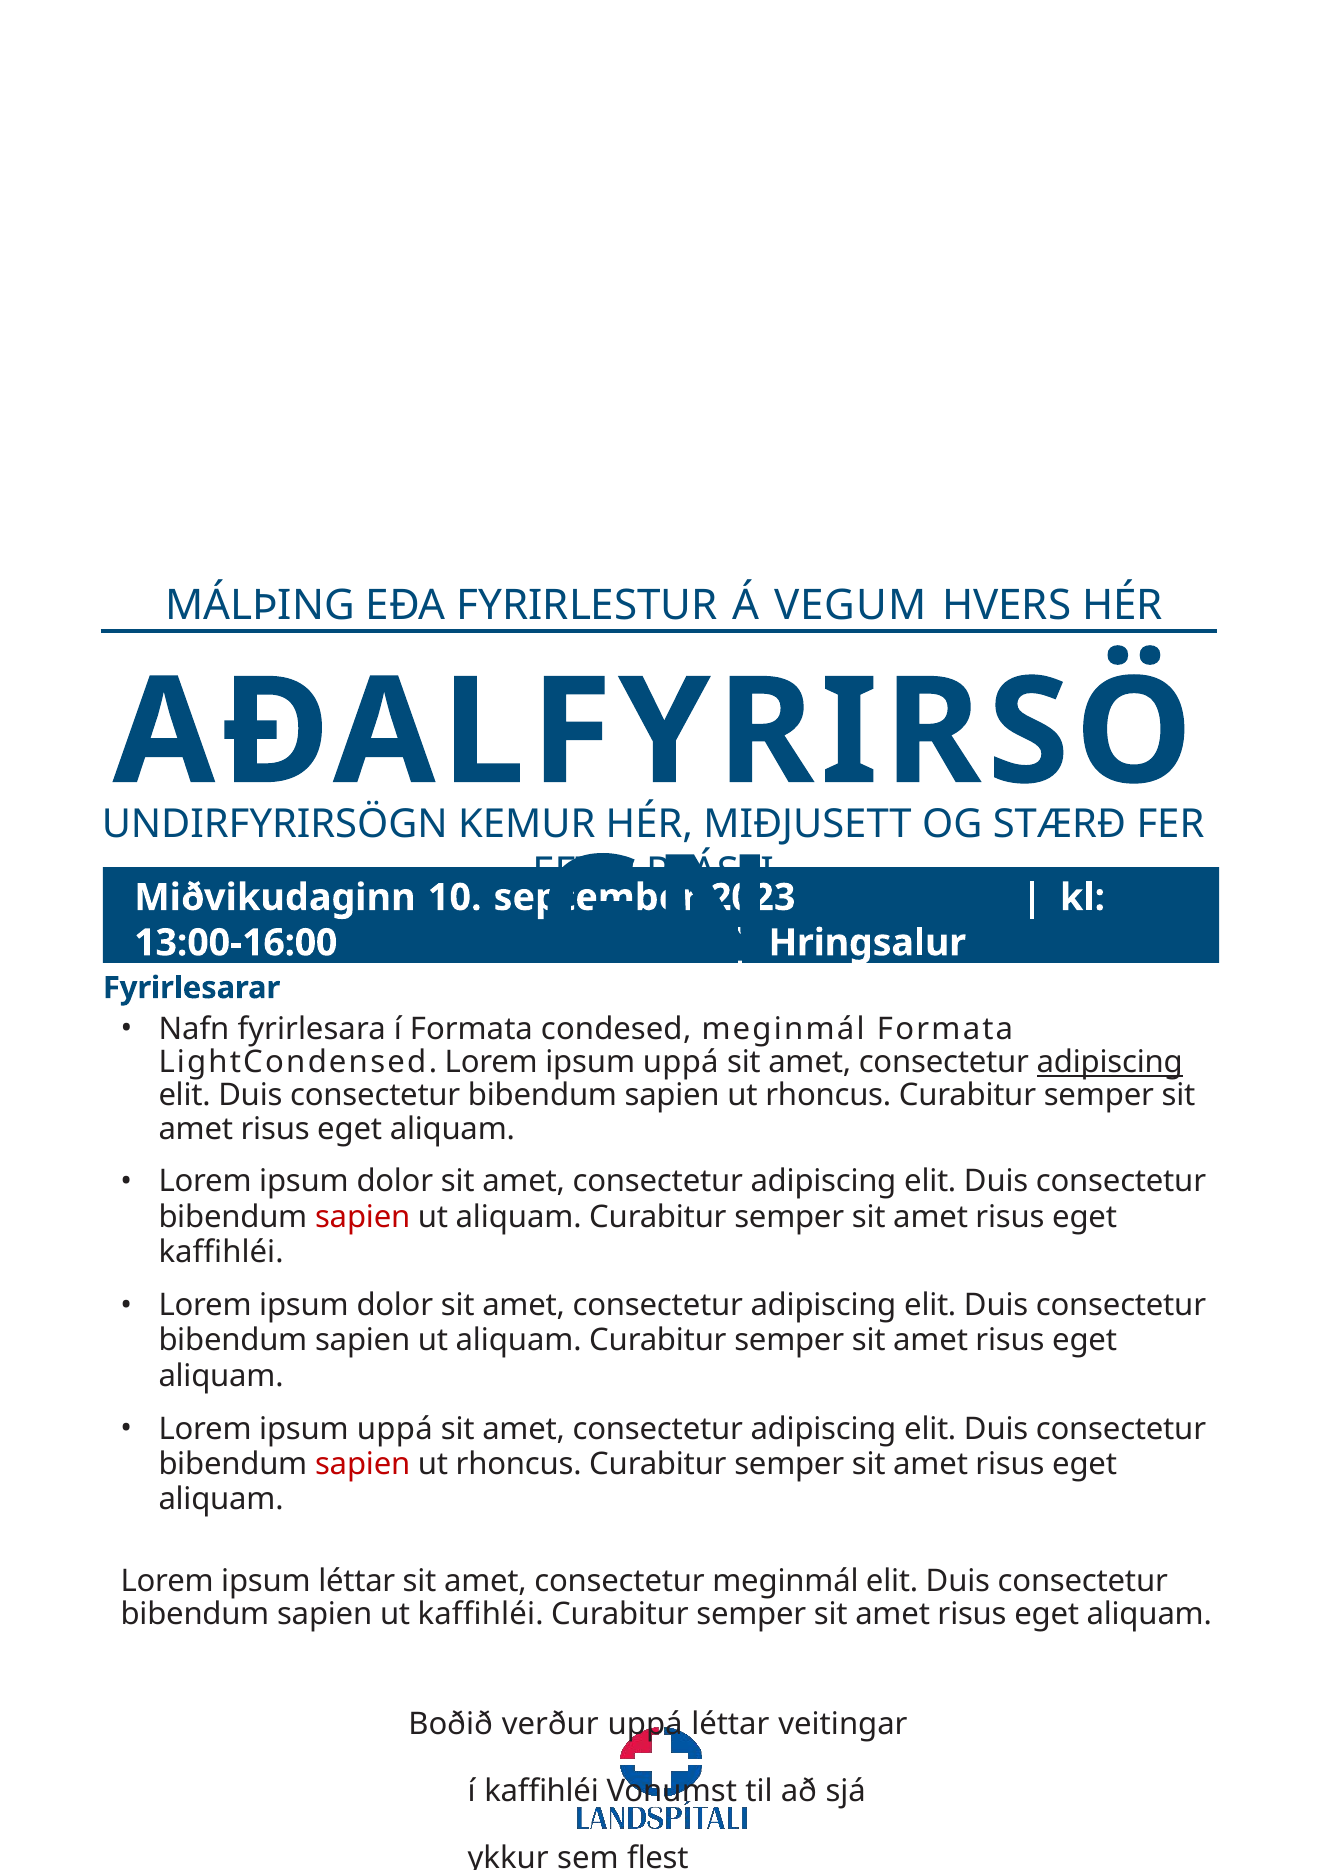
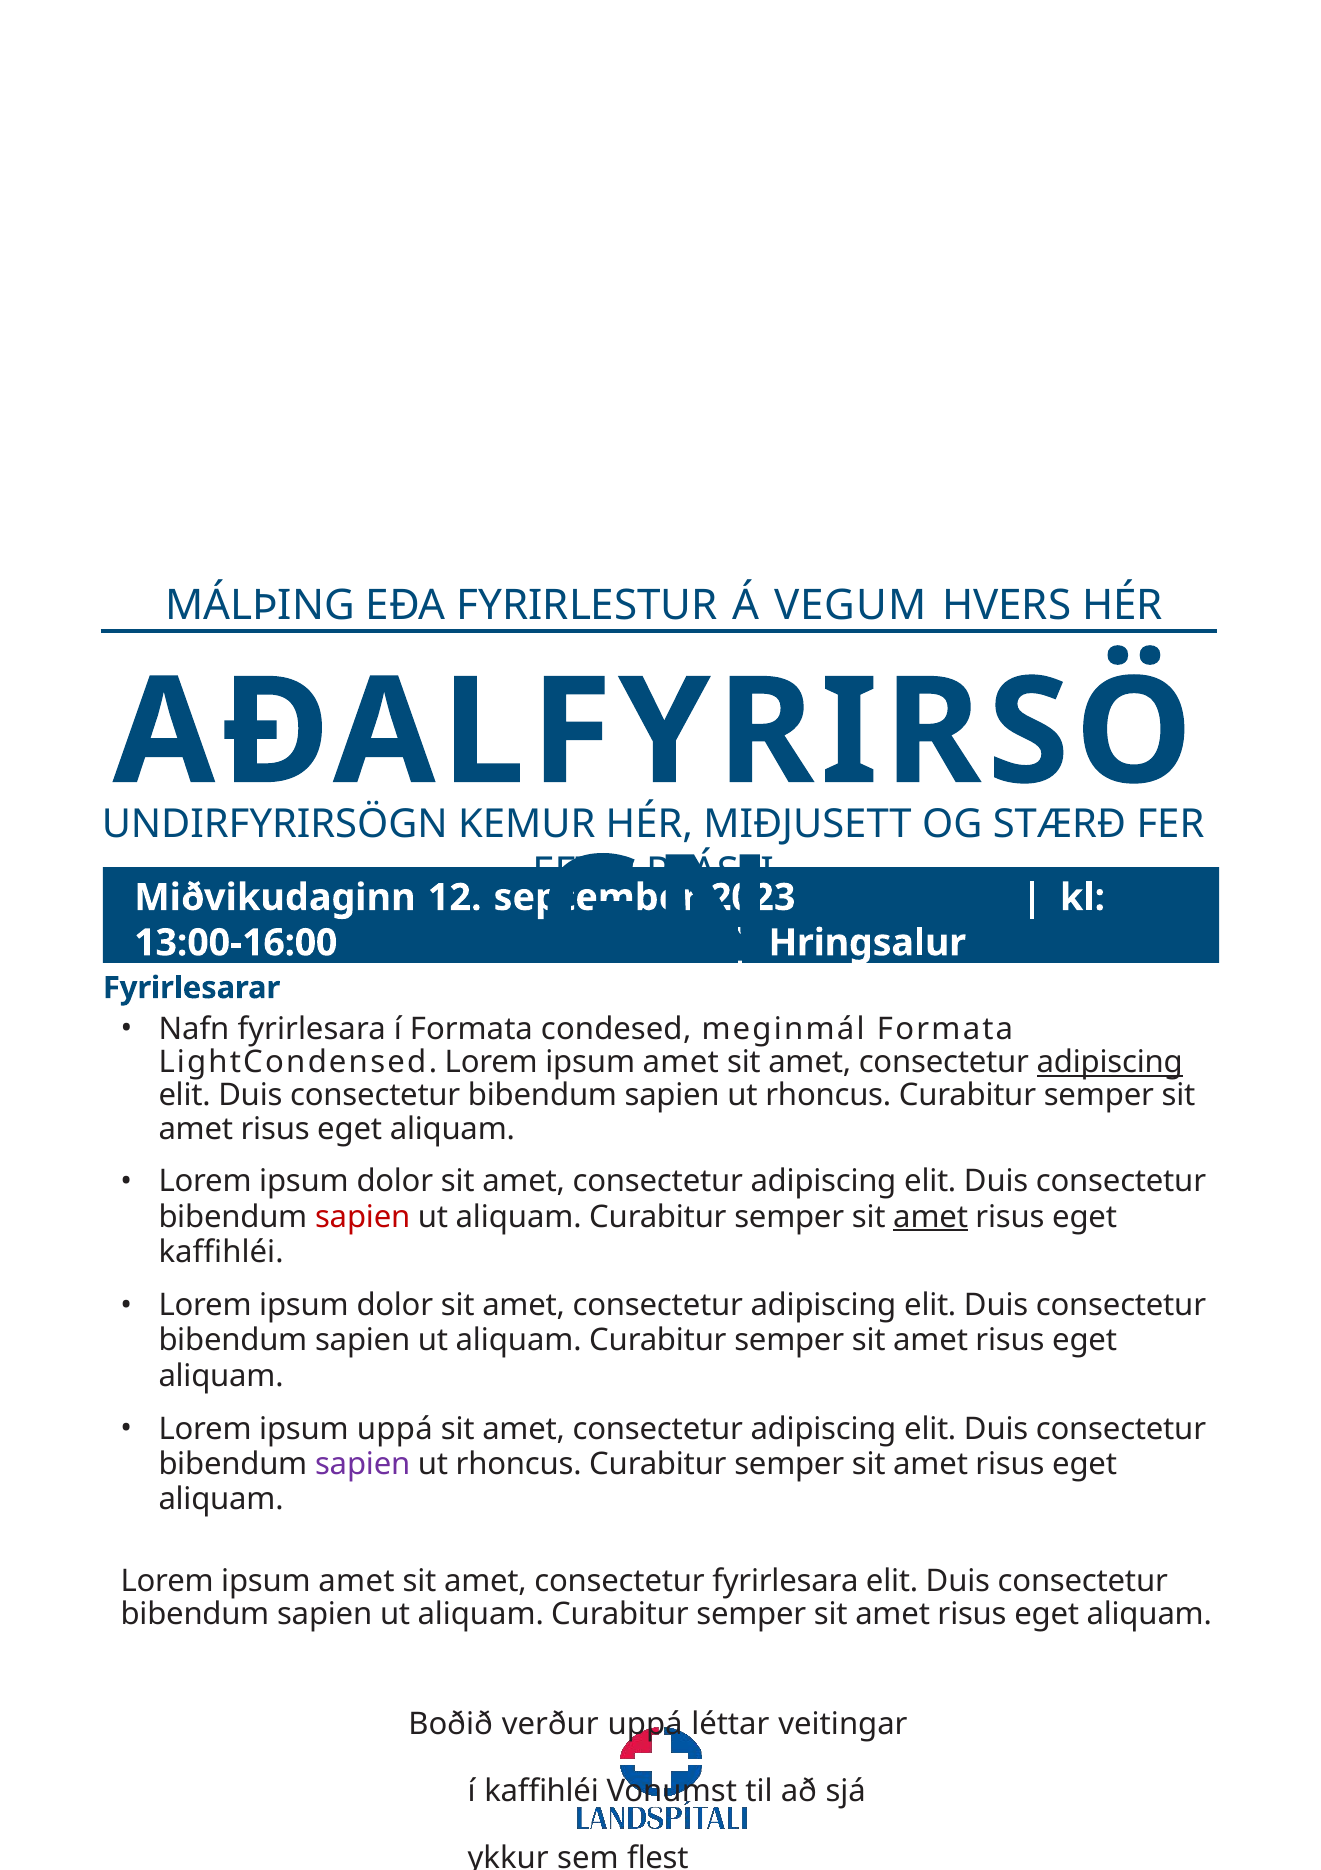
10: 10 -> 12 (455, 897)
LightCondensed Lorem ipsum uppá: uppá -> amet (681, 1062)
amet underline: none -> present (931, 1217)
sapien colour: red -> purple (363, 1464)
léttar: léttar -> amet (357, 1581)
consectetur meginmál: meginmál -> fyrirlesara (785, 1581)
kaffihléi: kaffihléi -> aliquam (481, 1614)
